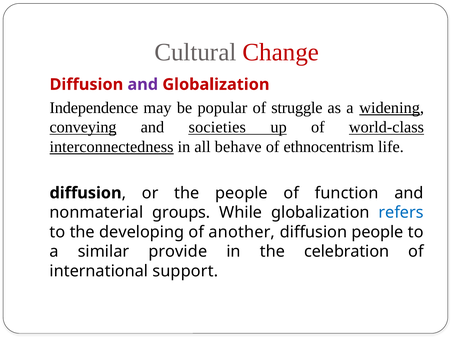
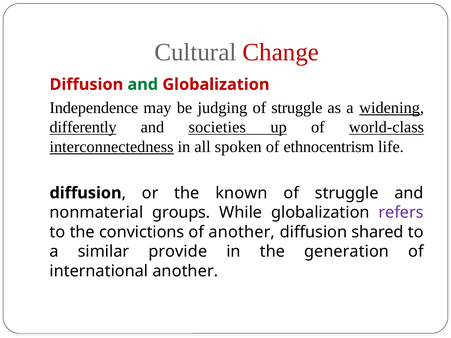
and colour: purple -> green (143, 85)
popular: popular -> judging (222, 108)
conveying: conveying -> differently (83, 127)
behave: behave -> spoken (238, 147)
the people: people -> known (241, 193)
function: function -> struggle (347, 193)
refers colour: blue -> purple (401, 213)
developing: developing -> convictions (142, 232)
diffusion people: people -> shared (378, 232)
celebration: celebration -> generation (347, 252)
international support: support -> another (185, 271)
